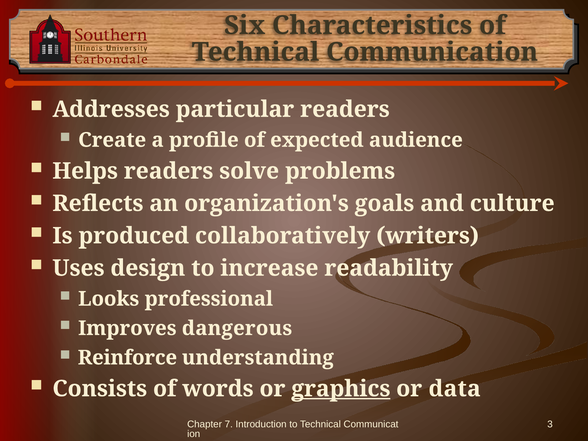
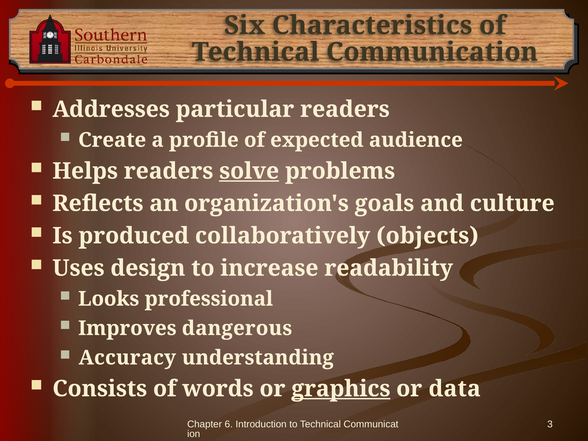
solve underline: none -> present (249, 171)
writers: writers -> objects (427, 236)
Reinforce: Reinforce -> Accuracy (127, 358)
7: 7 -> 6 (229, 424)
